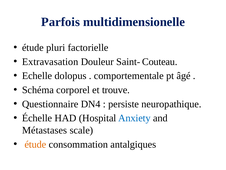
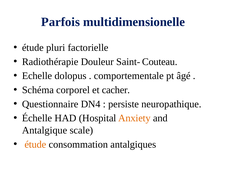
Extravasation: Extravasation -> Radiothérapie (50, 61)
trouve: trouve -> cacher (116, 90)
Anxiety colour: blue -> orange (134, 118)
Métastases: Métastases -> Antalgique (45, 130)
